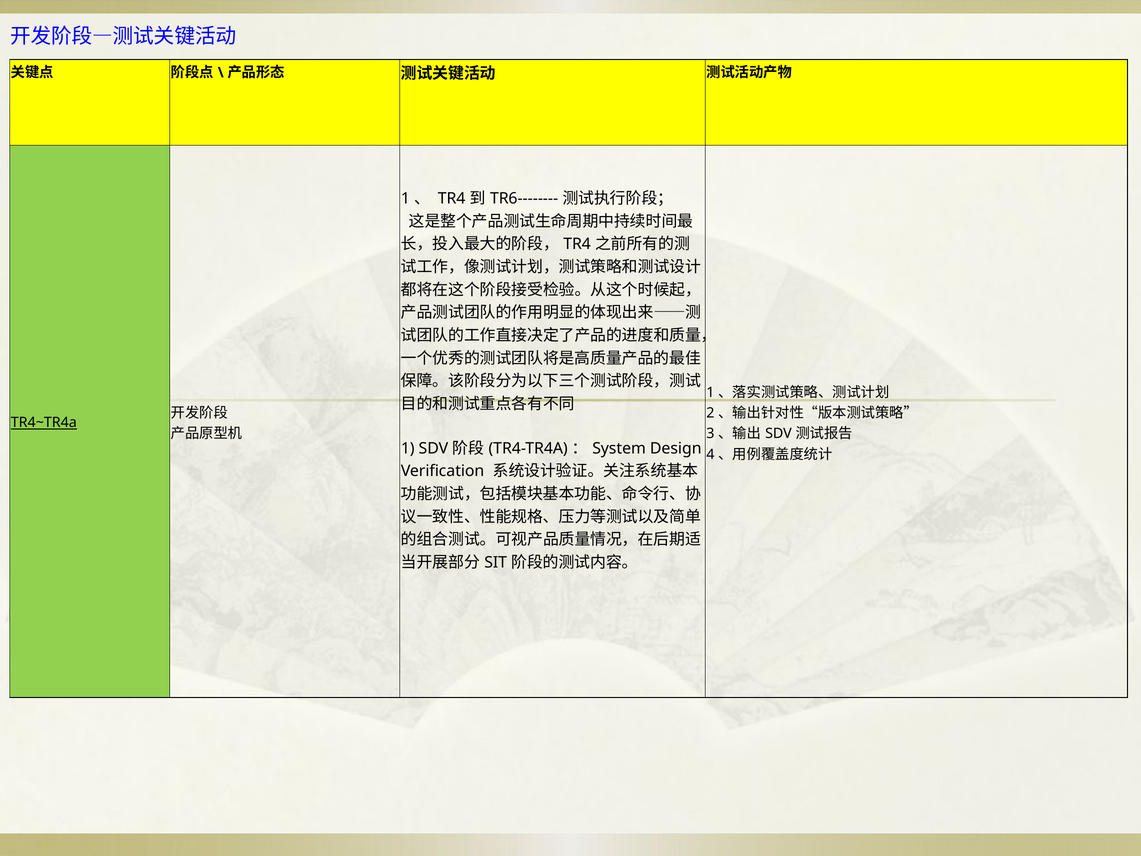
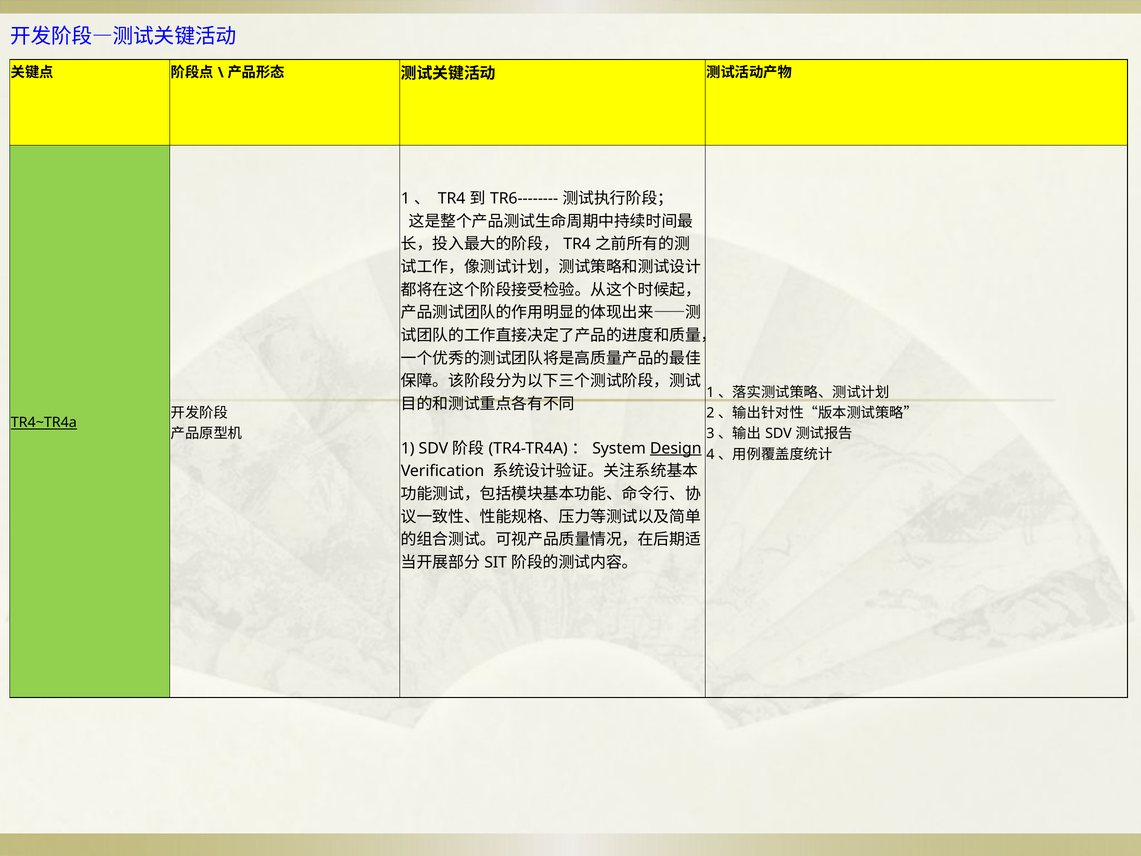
Design underline: none -> present (676, 448)
